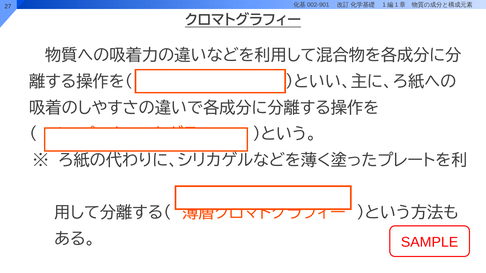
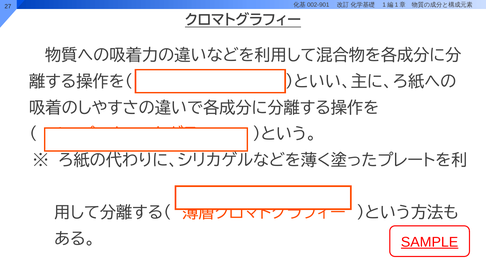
SAMPLE underline: none -> present (430, 242)
